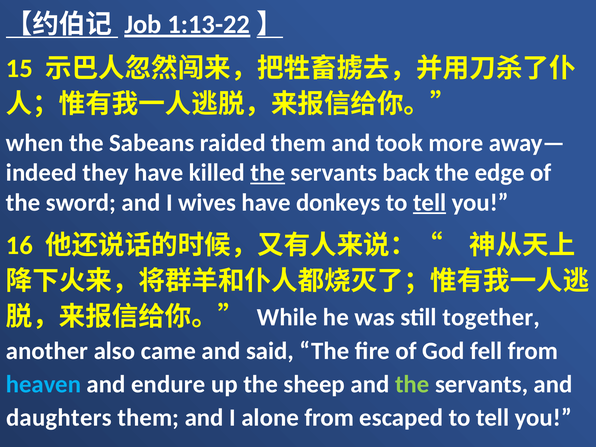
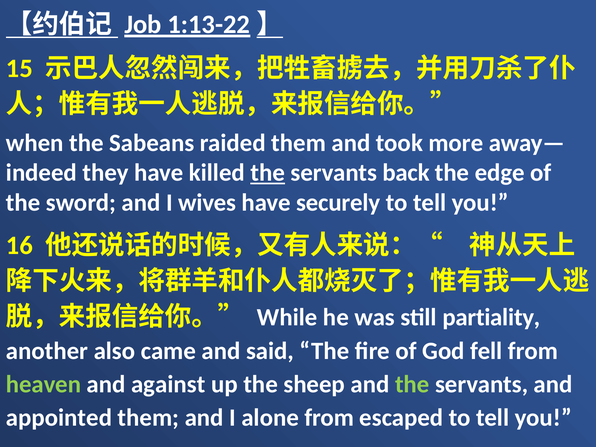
donkeys: donkeys -> securely (338, 203)
tell underline: present -> none (430, 203)
together: together -> partiality (491, 317)
heaven colour: light blue -> light green (43, 384)
endure: endure -> against (168, 384)
daughters: daughters -> appointed (59, 418)
